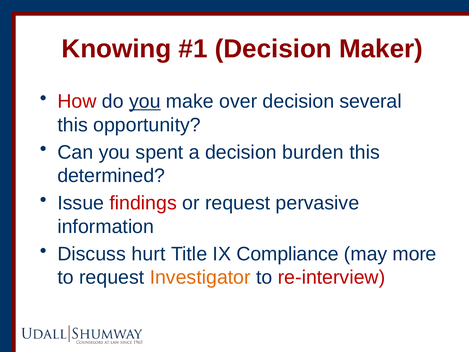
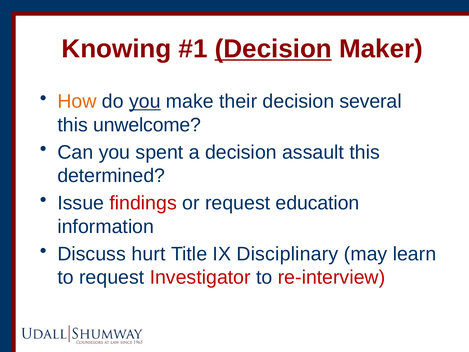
Decision underline: none -> present (273, 49)
How colour: red -> orange (77, 101)
over: over -> their (238, 101)
opportunity: opportunity -> unwelcome (147, 125)
burden: burden -> assault (313, 152)
pervasive: pervasive -> education (317, 203)
Compliance: Compliance -> Disciplinary (287, 254)
more: more -> learn (414, 254)
Investigator colour: orange -> red (200, 277)
